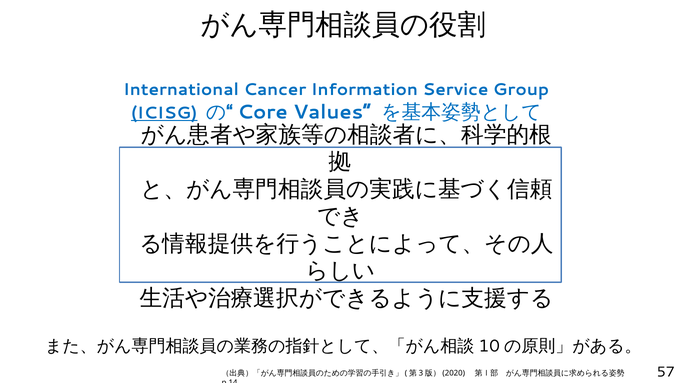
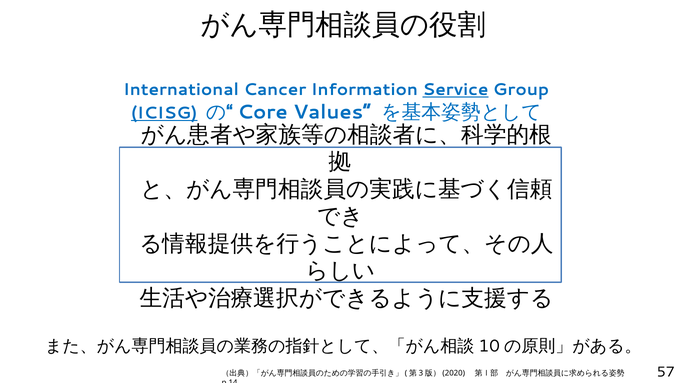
Service underline: none -> present (456, 90)
